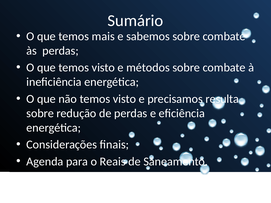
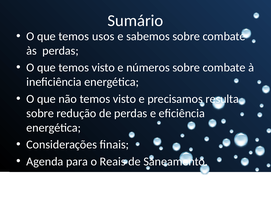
mais: mais -> usos (103, 36)
métodos: métodos -> números (148, 68)
